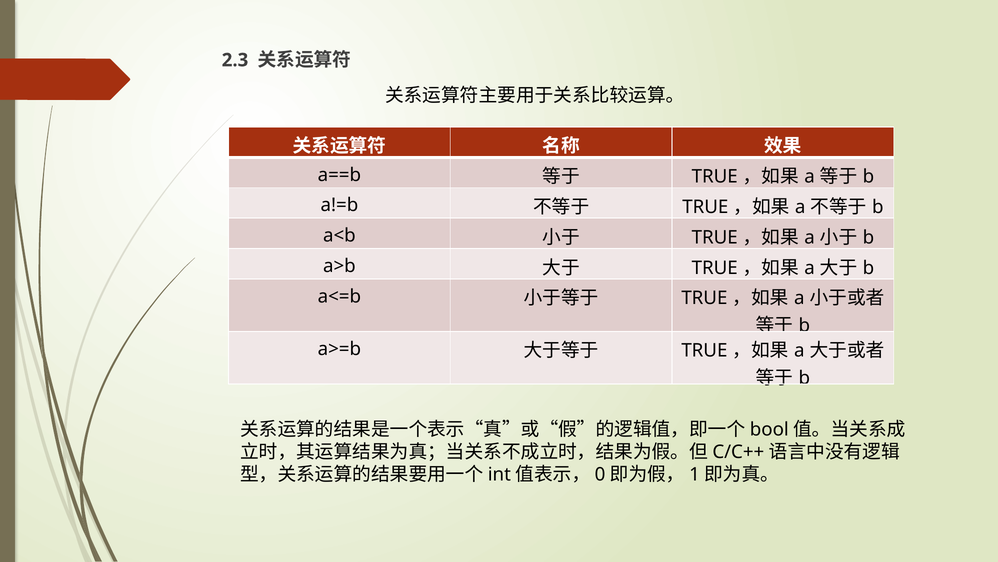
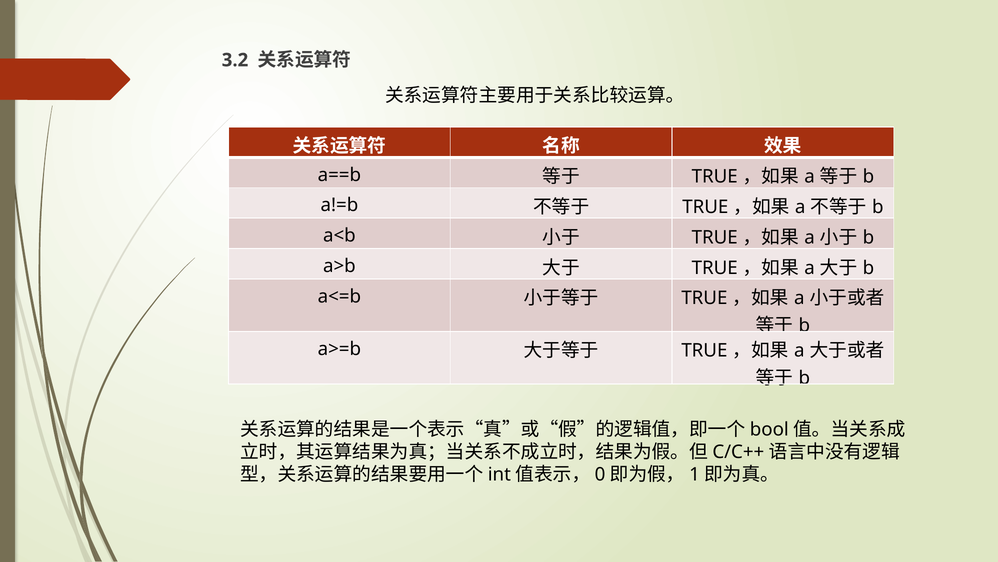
2.3: 2.3 -> 3.2 (235, 60)
